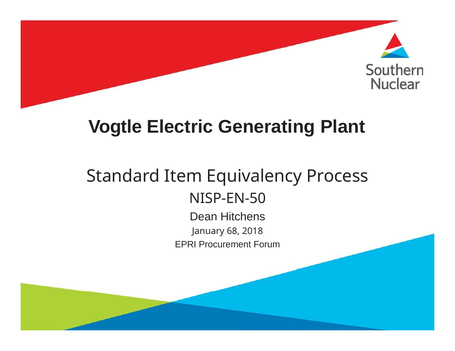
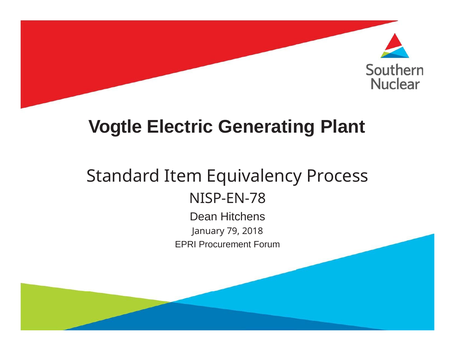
NISP-EN-50: NISP-EN-50 -> NISP-EN-78 (228, 199)
68: 68 -> 79 (233, 231)
